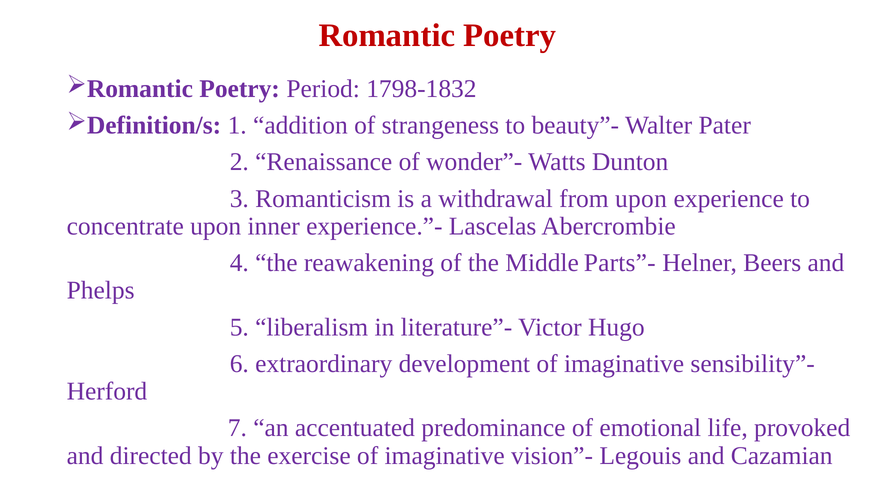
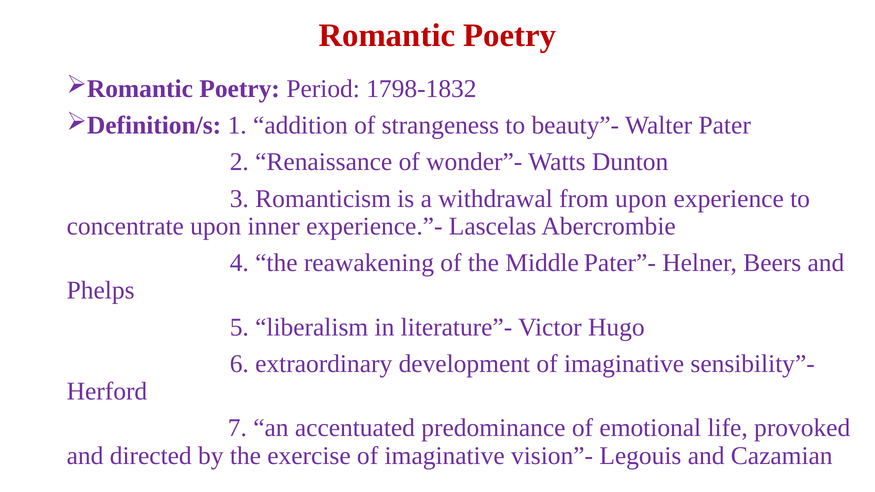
Parts”-: Parts”- -> Pater”- (620, 263)
